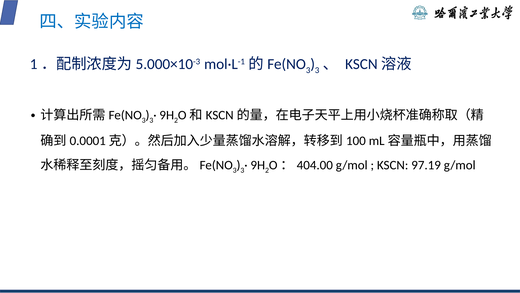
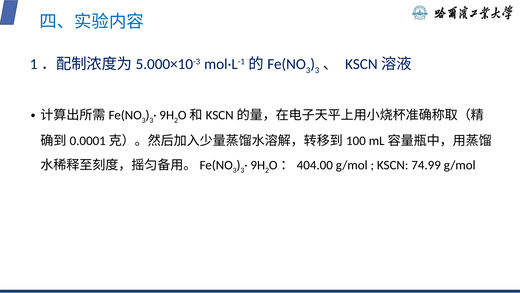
97.19: 97.19 -> 74.99 (426, 165)
